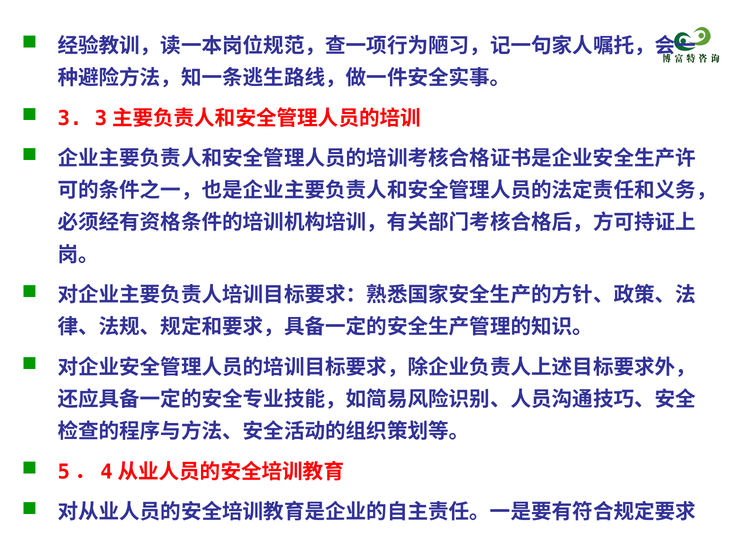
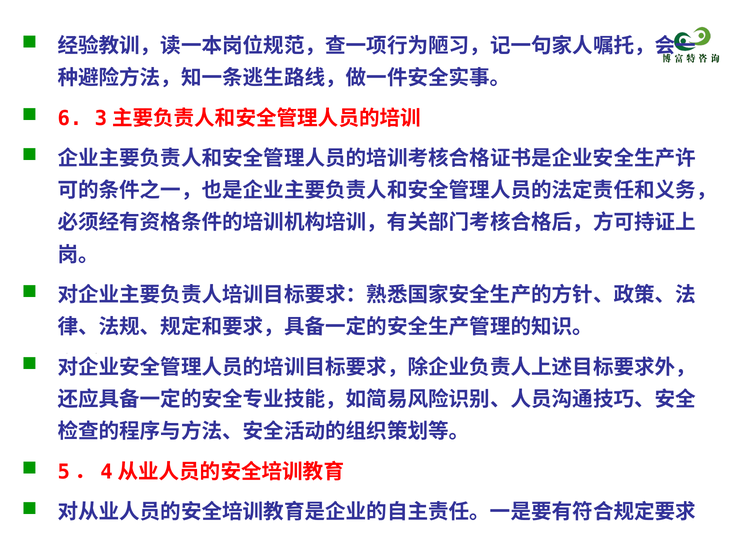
3: 3 -> 6 (70, 118)
